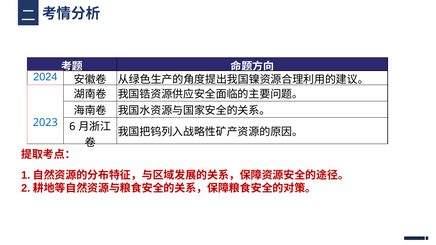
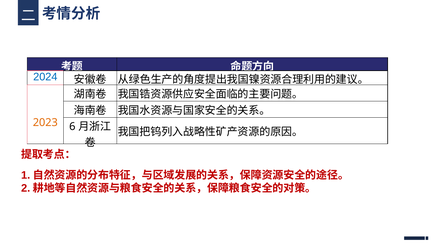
2023 colour: blue -> orange (45, 123)
